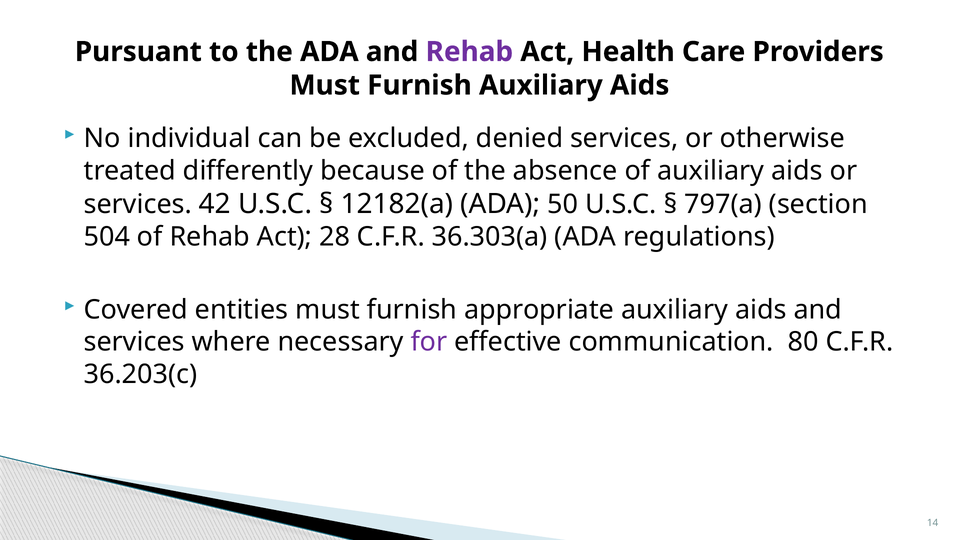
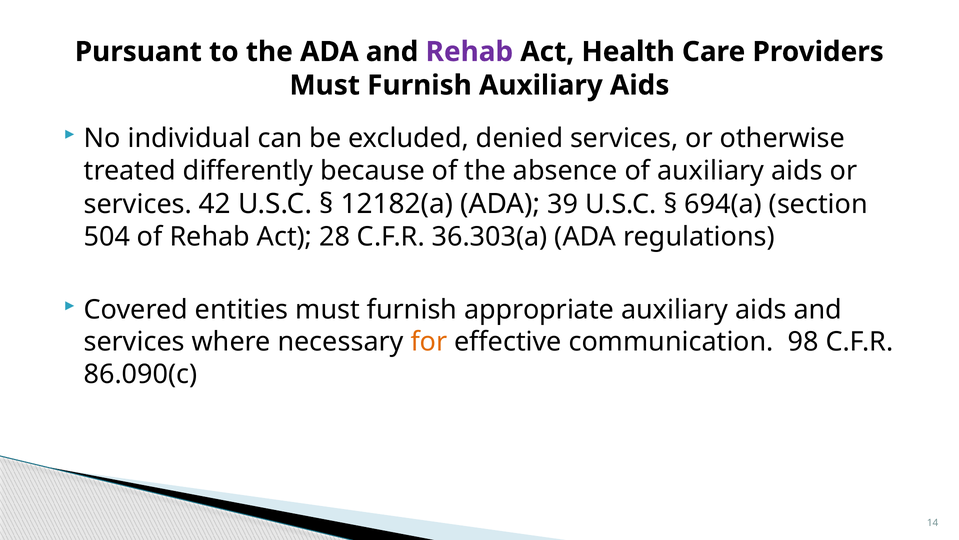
50: 50 -> 39 (563, 204)
797(a: 797(a -> 694(a (723, 204)
for colour: purple -> orange (429, 342)
80: 80 -> 98 (803, 342)
36.203(c: 36.203(c -> 86.090(c (140, 374)
